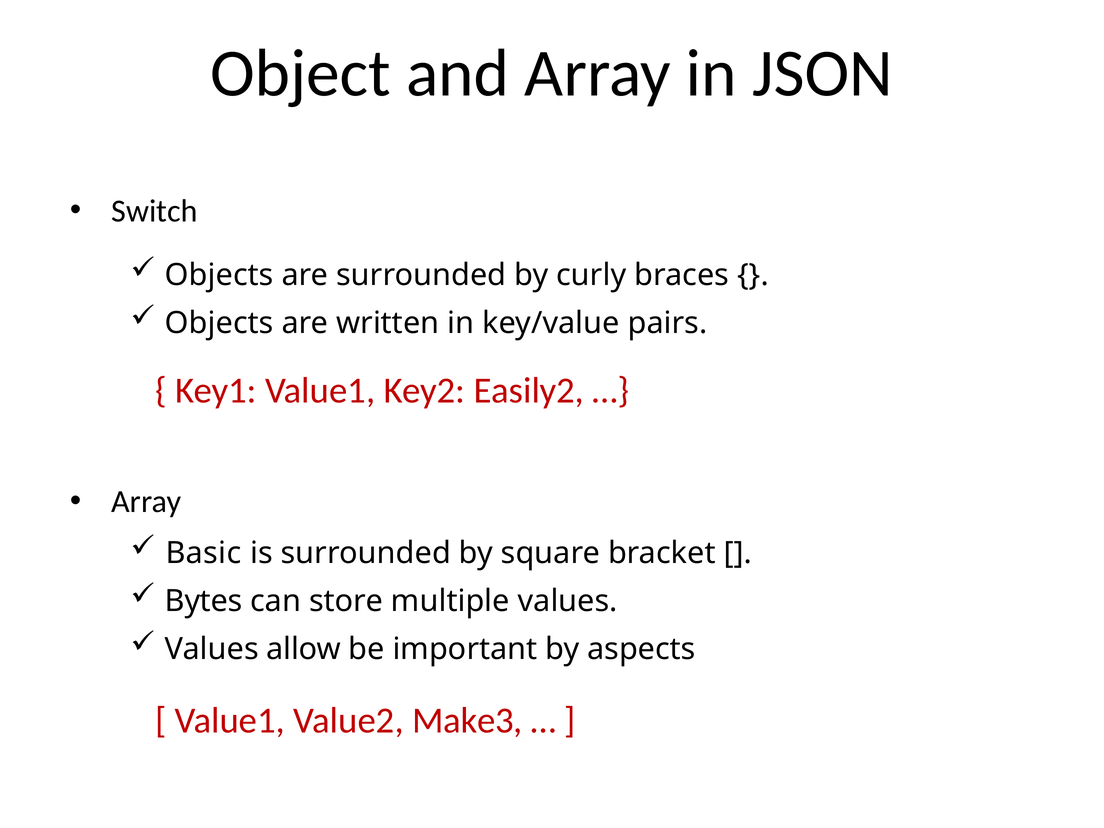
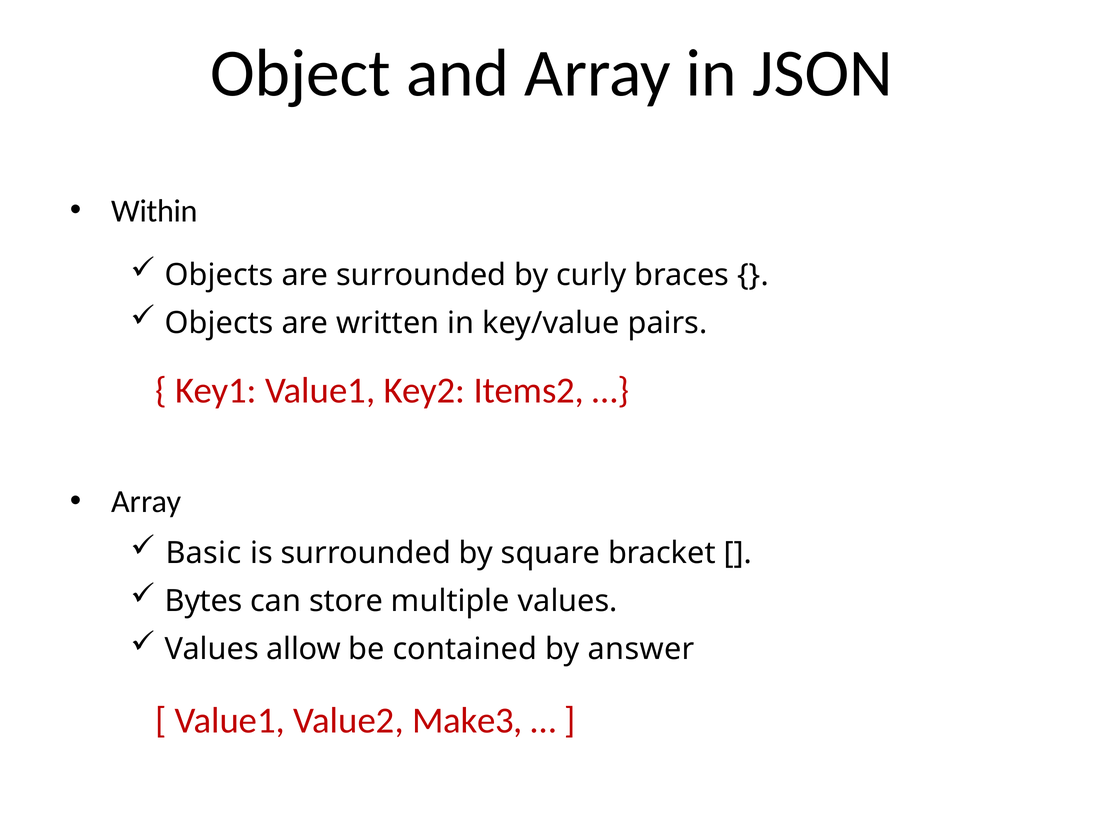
Switch: Switch -> Within (155, 211)
Easily2: Easily2 -> Items2 (529, 391)
important: important -> contained (465, 649)
aspects: aspects -> answer (641, 649)
